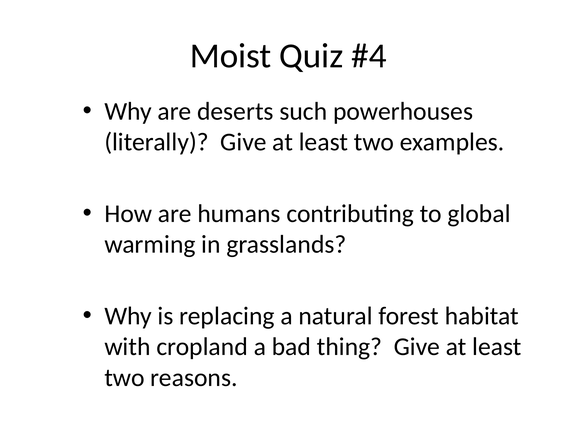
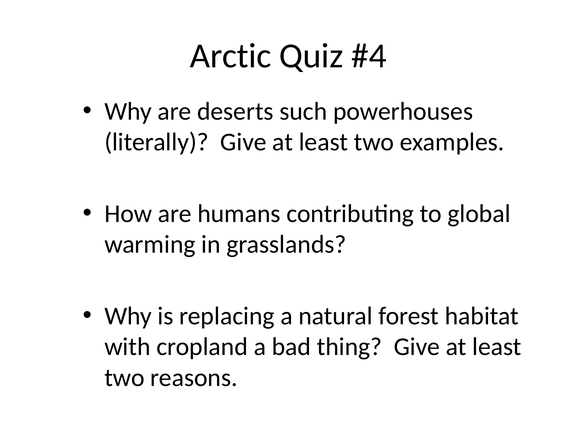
Moist: Moist -> Arctic (231, 56)
